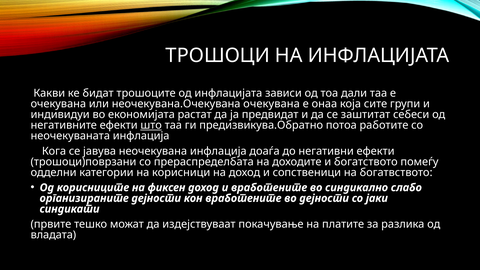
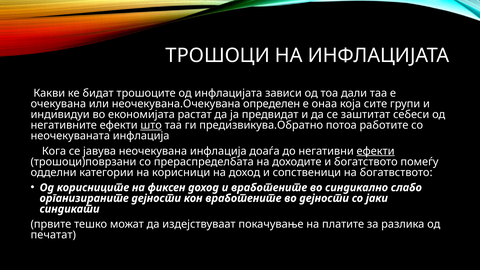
неочекувана.Очекувана очекувана: очекувана -> определен (272, 104)
ефекти underline: none -> present (376, 151)
владата: владата -> печатат (53, 235)
